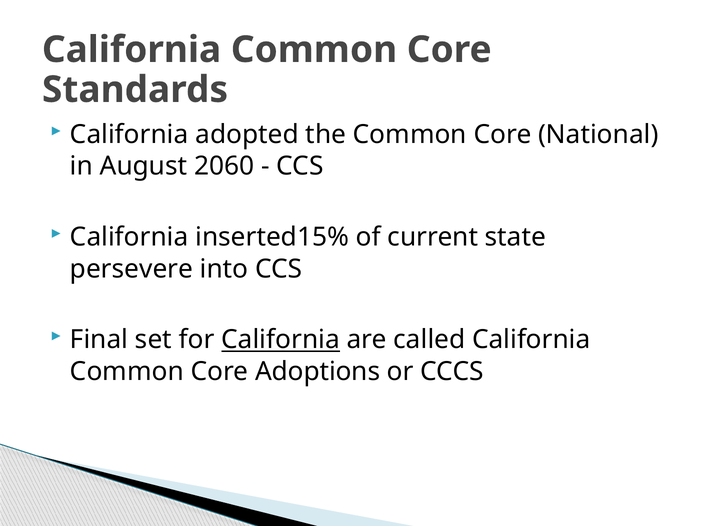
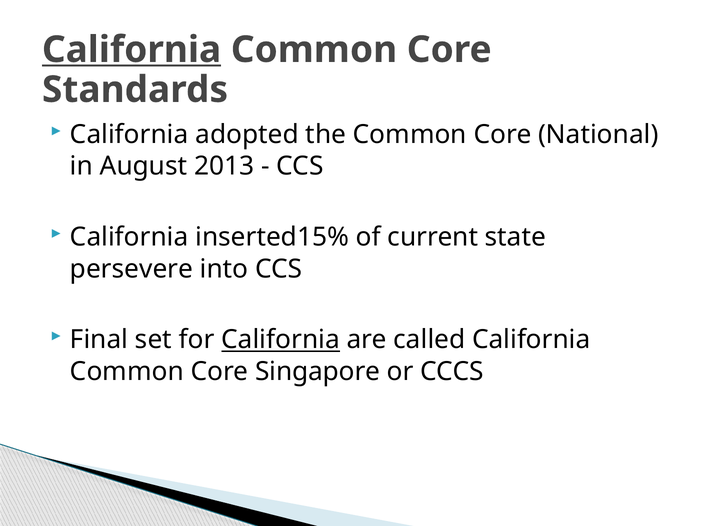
California underline: none -> present (132, 50)
2060: 2060 -> 2013 (224, 166)
Adoptions: Adoptions -> Singapore (318, 371)
